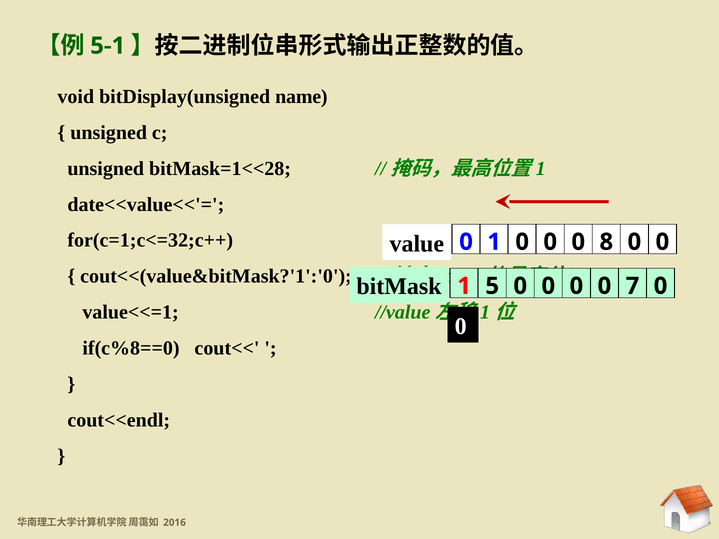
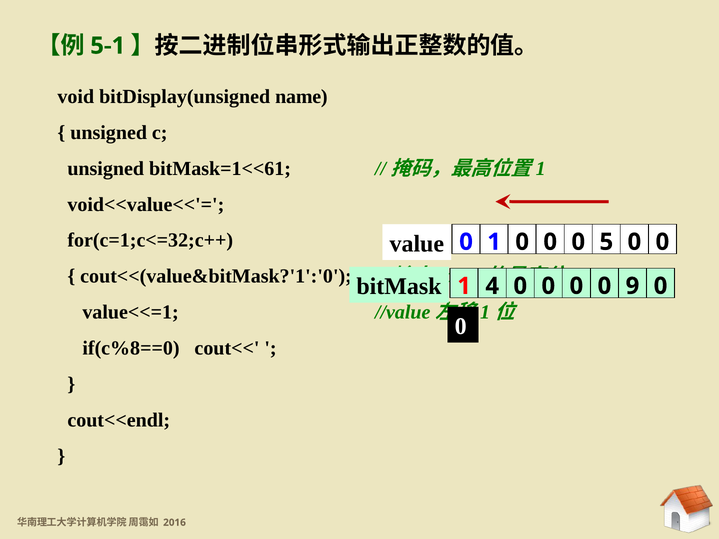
bitMask=1<<28: bitMask=1<<28 -> bitMask=1<<61 (220, 169)
date<<value<<'=: date<<value<<'= -> void<<value<<'= (146, 205)
8: 8 -> 5 (606, 242)
5: 5 -> 4 (492, 286)
7: 7 -> 9 (632, 286)
